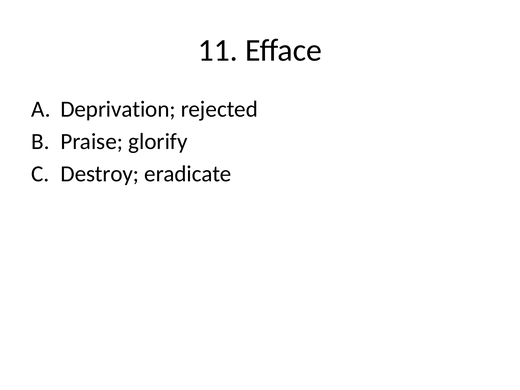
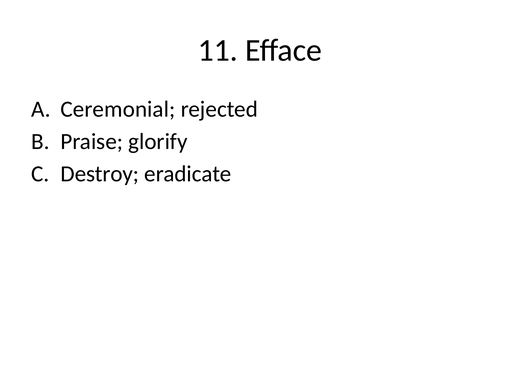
Deprivation: Deprivation -> Ceremonial (118, 109)
